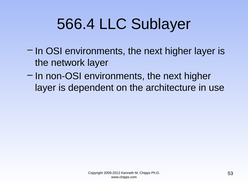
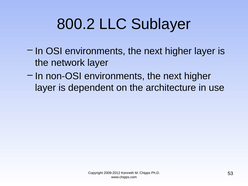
566.4: 566.4 -> 800.2 (76, 24)
